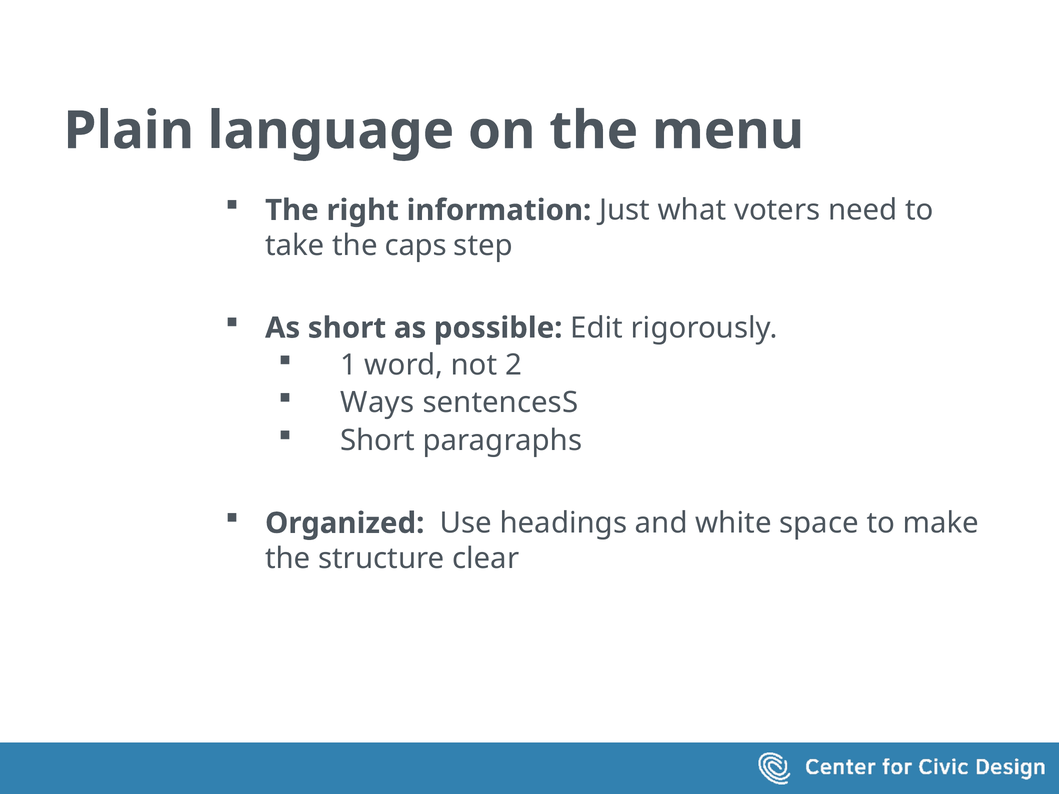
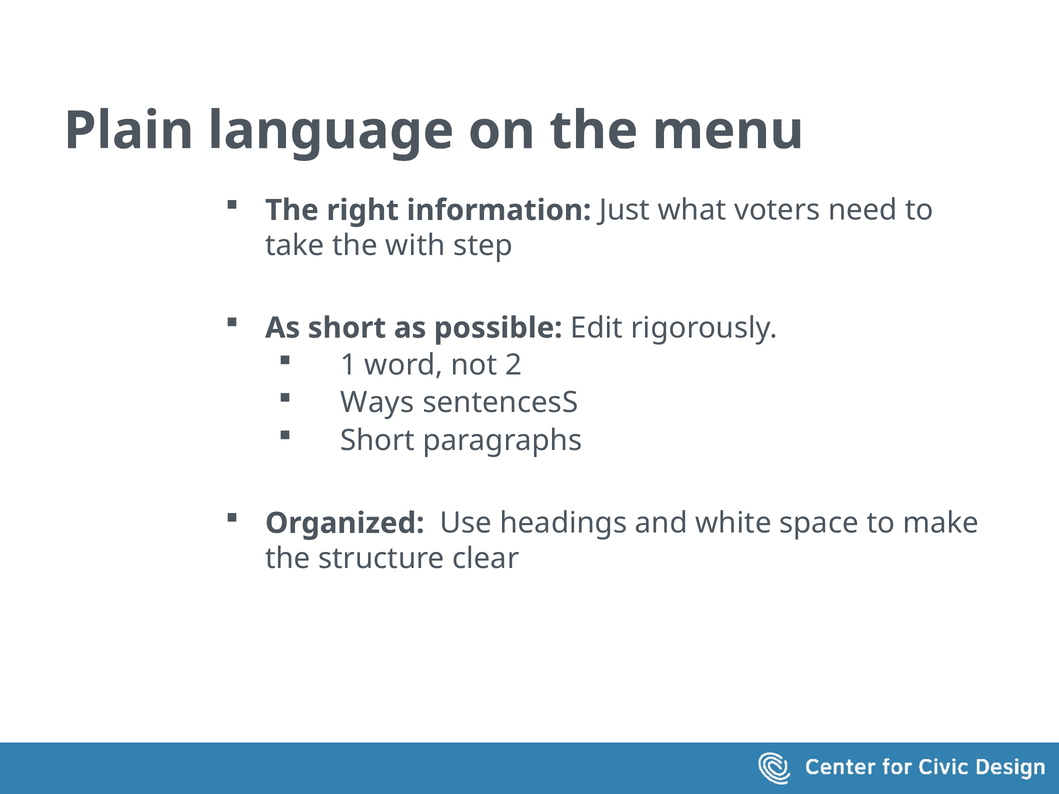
caps: caps -> with (415, 246)
